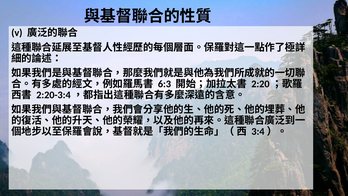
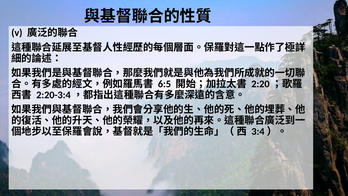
6:3: 6:3 -> 6:5 (164, 84)
